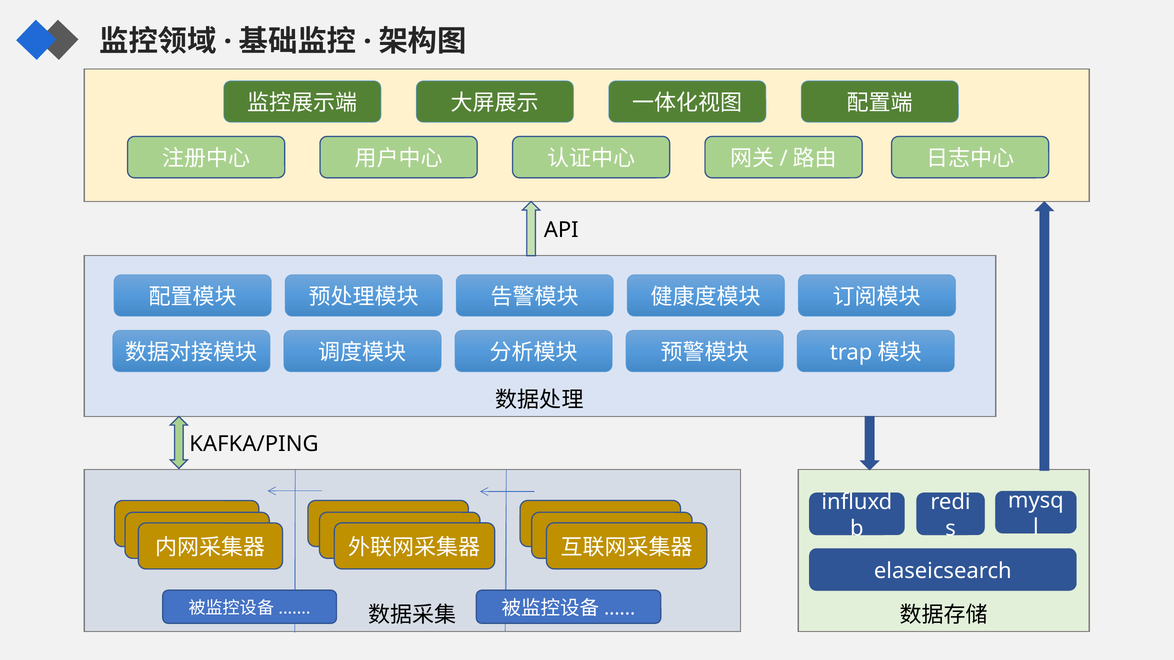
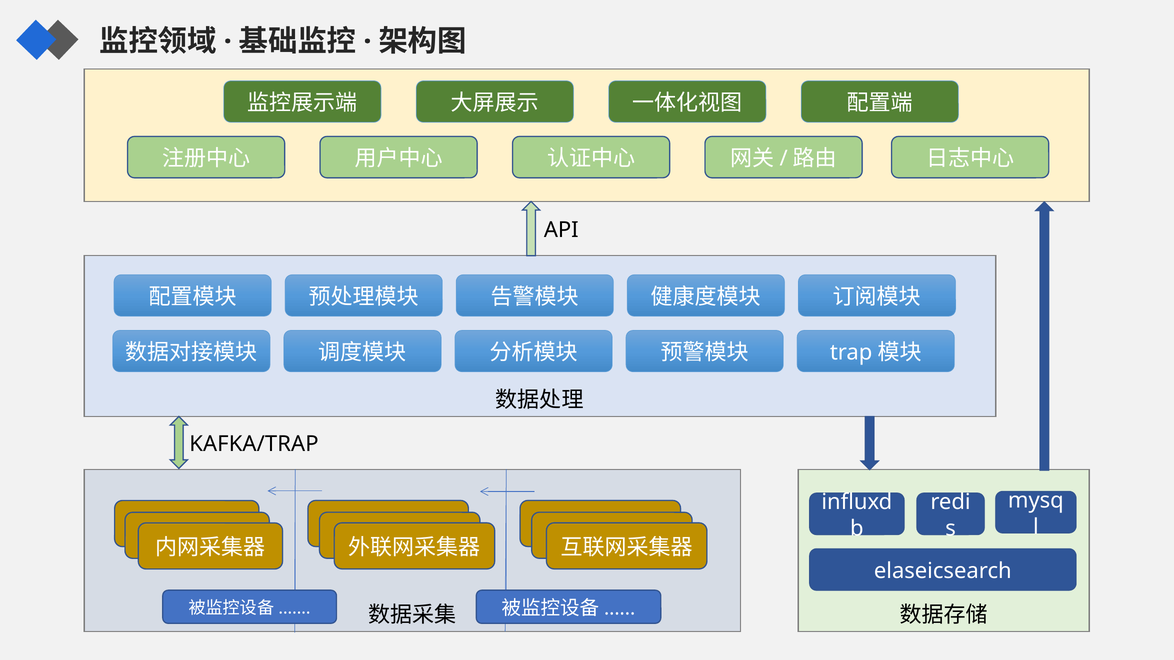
KAFKA/PING: KAFKA/PING -> KAFKA/TRAP (254, 444)
